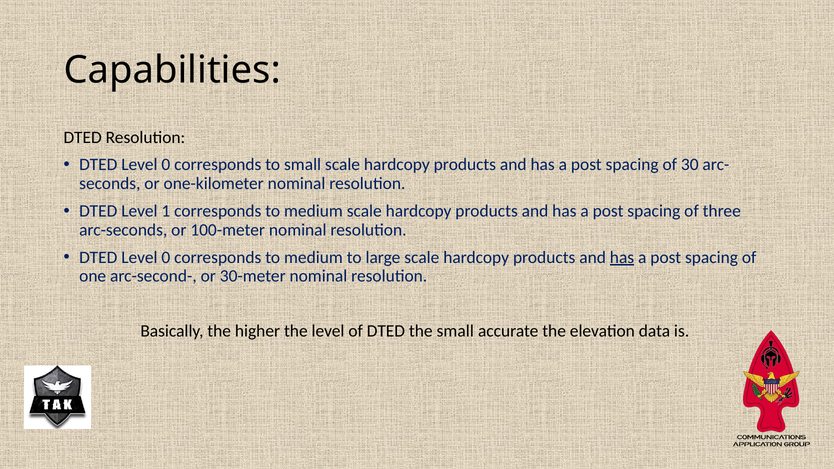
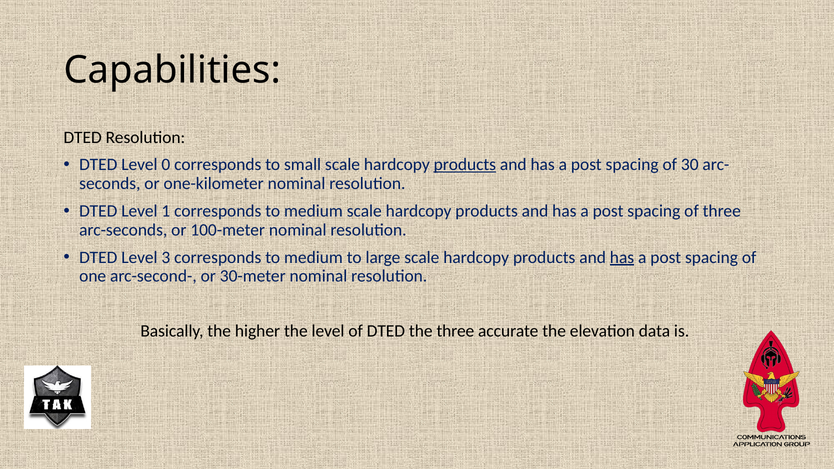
products underline: none -> present (465, 165)
0: 0 -> 3 (166, 257)
the small: small -> three (455, 331)
